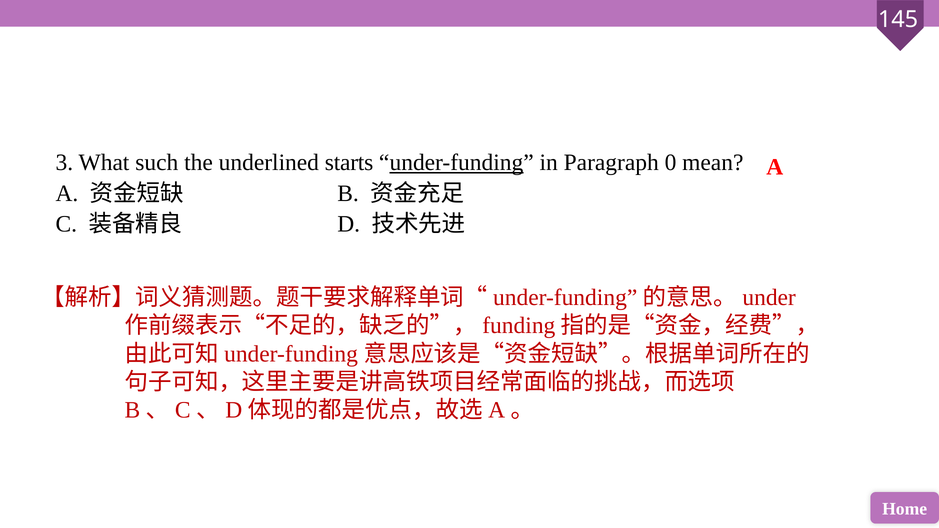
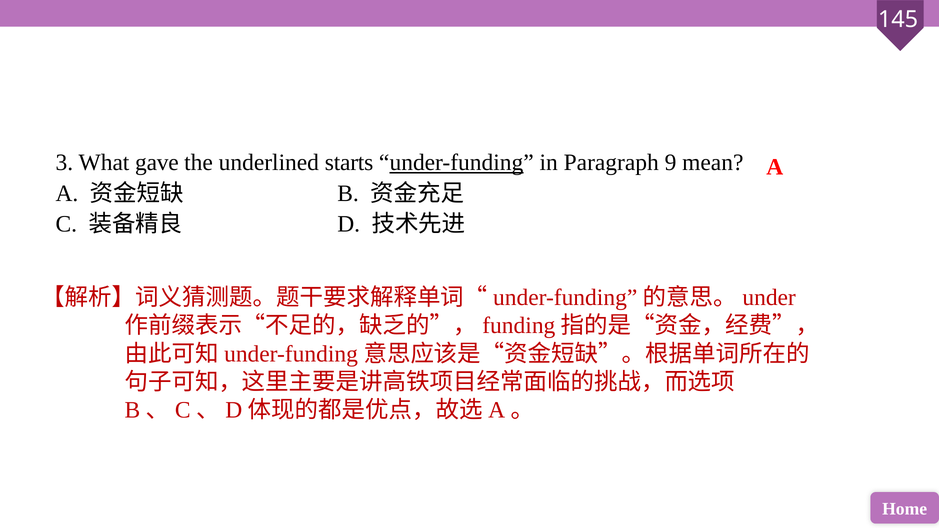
such: such -> gave (157, 162)
0: 0 -> 9 (671, 162)
